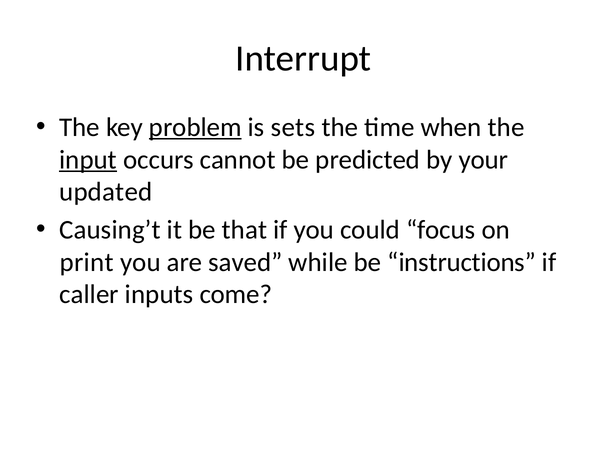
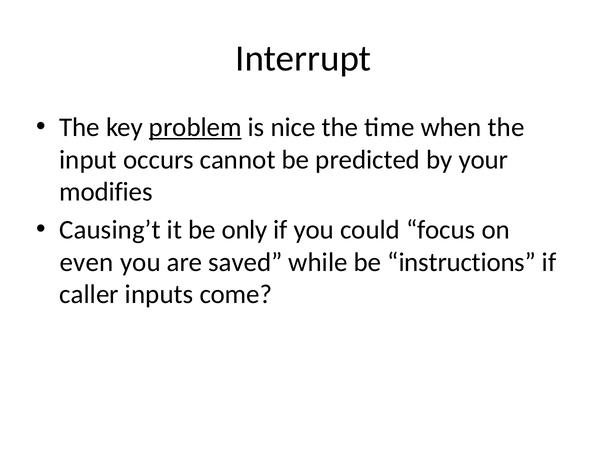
sets: sets -> nice (293, 127)
input underline: present -> none (88, 160)
updated: updated -> modifies (106, 192)
that: that -> only (245, 230)
print: print -> even (87, 262)
